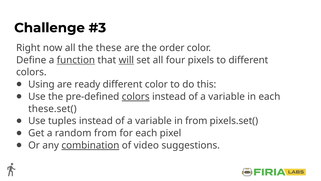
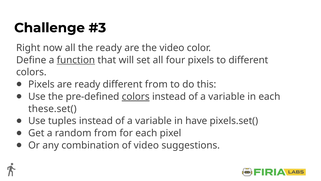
the these: these -> ready (109, 48)
the order: order -> video (172, 48)
will underline: present -> none (126, 60)
Using: Using -> Pixels (41, 84)
different color: color -> from (156, 84)
in from: from -> have (196, 121)
combination underline: present -> none (90, 145)
